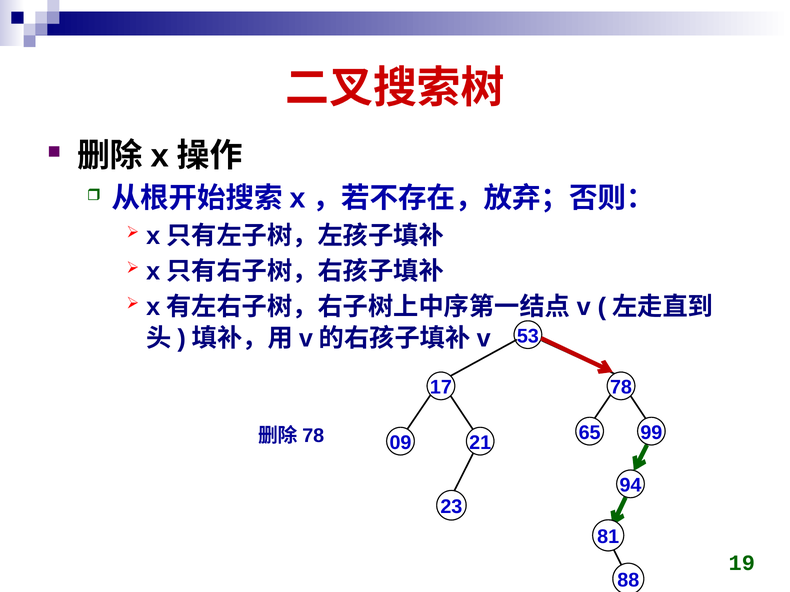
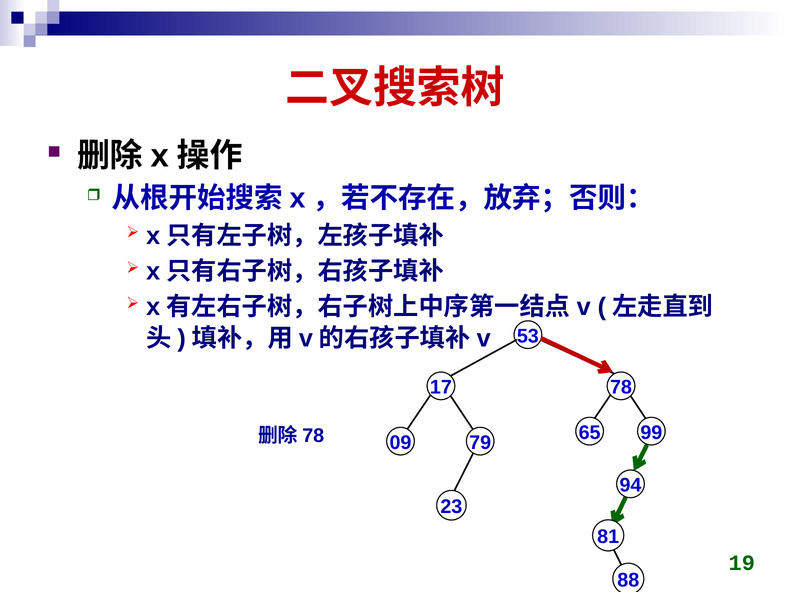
21: 21 -> 79 (480, 443)
